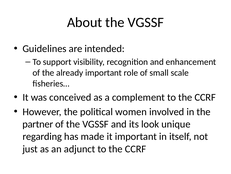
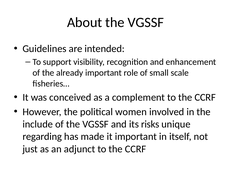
partner: partner -> include (38, 124)
look: look -> risks (150, 124)
